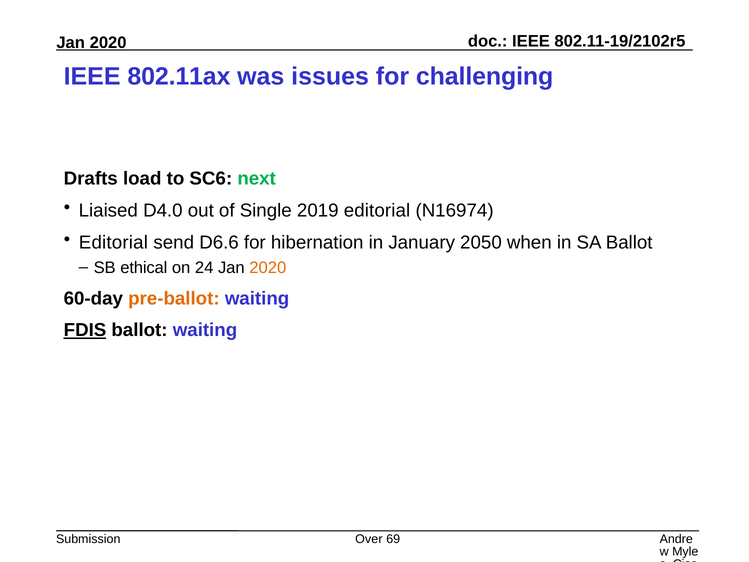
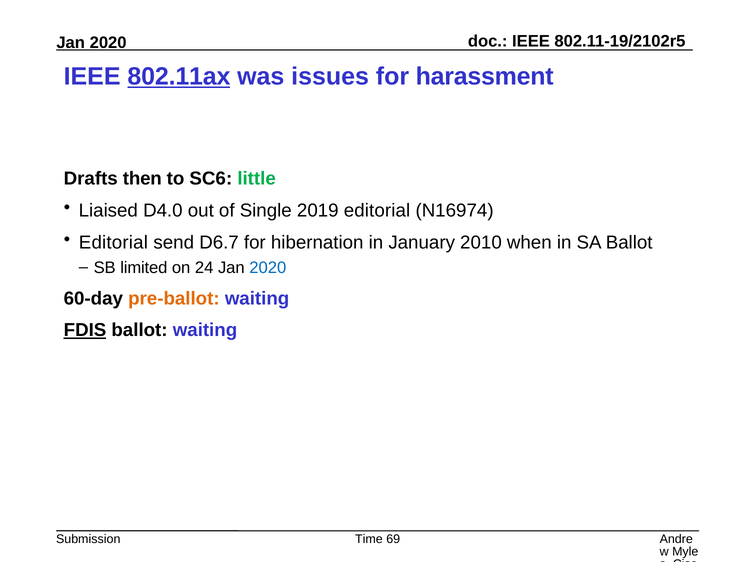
802.11ax underline: none -> present (179, 77)
challenging: challenging -> harassment (485, 77)
load: load -> then (142, 179)
next: next -> little (257, 179)
D6.6: D6.6 -> D6.7 (219, 242)
2050: 2050 -> 2010 (481, 242)
ethical: ethical -> limited (144, 268)
2020 colour: orange -> blue (268, 268)
Over: Over -> Time (369, 539)
